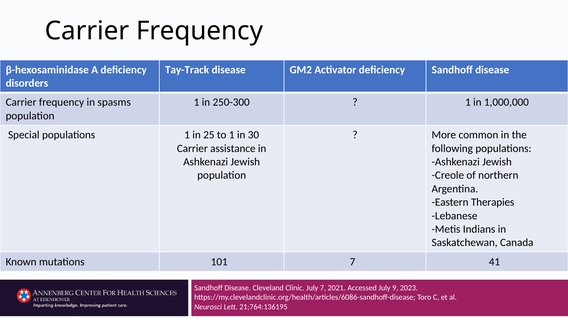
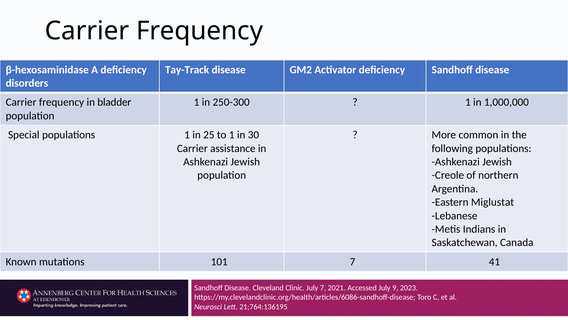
spasms: spasms -> bladder (114, 102)
Therapies: Therapies -> Miglustat (493, 202)
